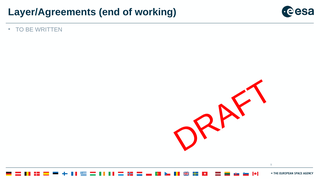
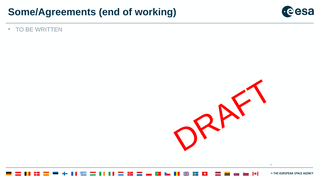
Layer/Agreements: Layer/Agreements -> Some/Agreements (52, 12)
